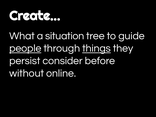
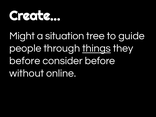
What: What -> Might (22, 36)
people underline: present -> none (25, 48)
persist: persist -> before (25, 61)
